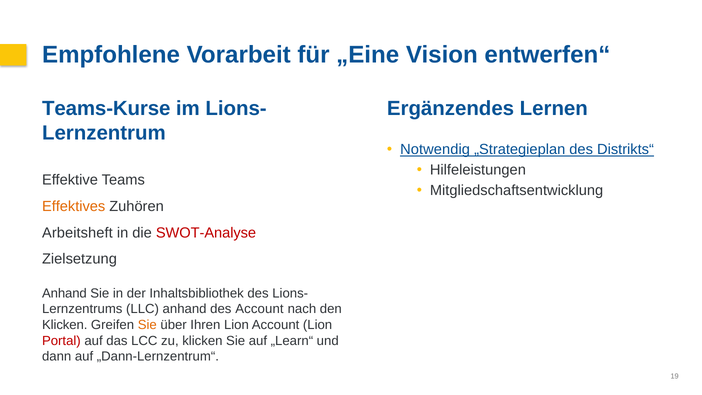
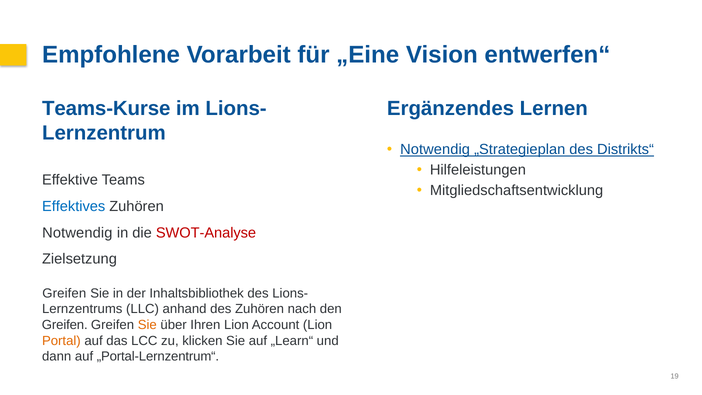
Effektives colour: orange -> blue (74, 206)
Arbeitsheft: Arbeitsheft -> Notwendig (77, 233)
Anhand: Anhand -> Greifen (64, 293)
des Account: Account -> Zuhören (260, 309)
Klicken: Klicken -> Greifen (65, 325)
Portal colour: red -> orange (61, 341)
„Dann-Lernzentrum“: „Dann-Lernzentrum“ -> „Portal-Lernzentrum“ (158, 356)
